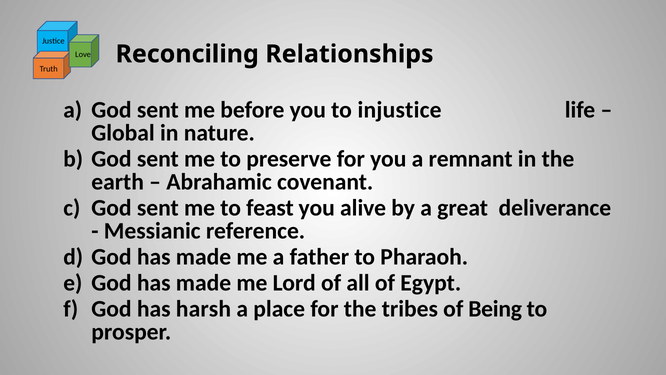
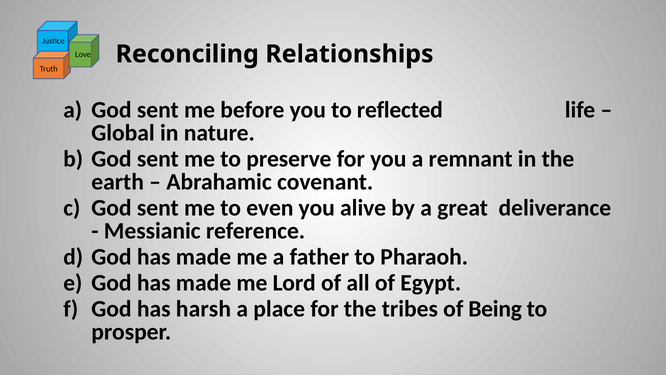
injustice: injustice -> reflected (400, 110)
feast: feast -> even (270, 208)
